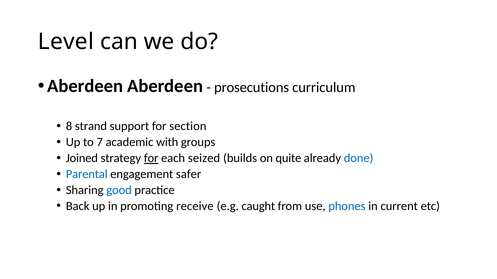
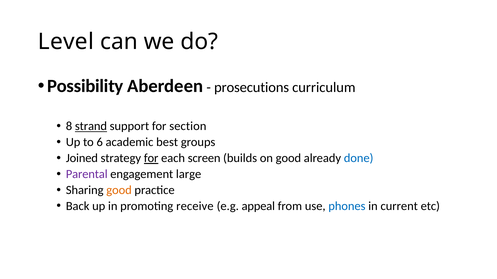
Aberdeen: Aberdeen -> Possibility (85, 86)
strand underline: none -> present (91, 126)
7: 7 -> 6 (100, 142)
with: with -> best (167, 142)
seized: seized -> screen (204, 158)
on quite: quite -> good (288, 158)
Parental colour: blue -> purple (87, 174)
safer: safer -> large (189, 174)
good colour: blue -> orange (119, 190)
caught: caught -> appeal (258, 206)
